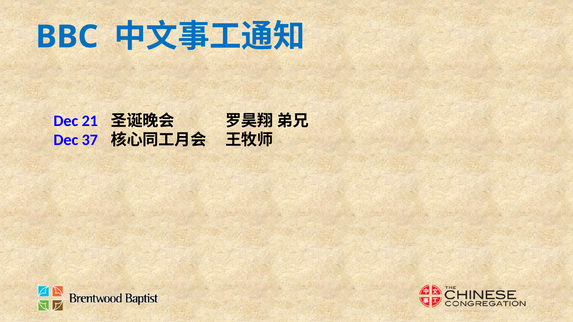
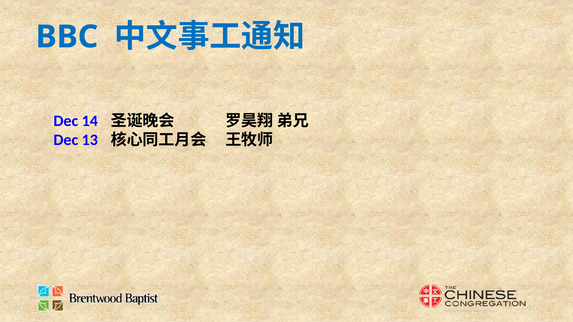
21: 21 -> 14 (90, 121)
37: 37 -> 13 (90, 140)
